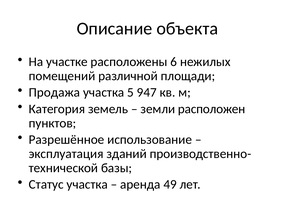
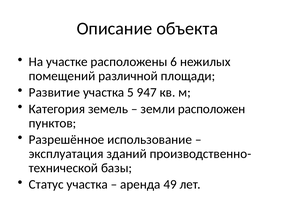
Продажа: Продажа -> Развитие (54, 93)
